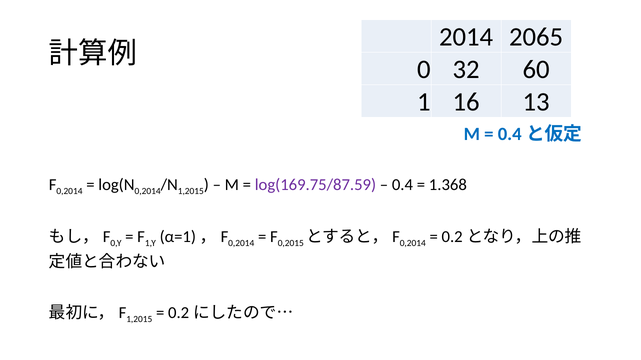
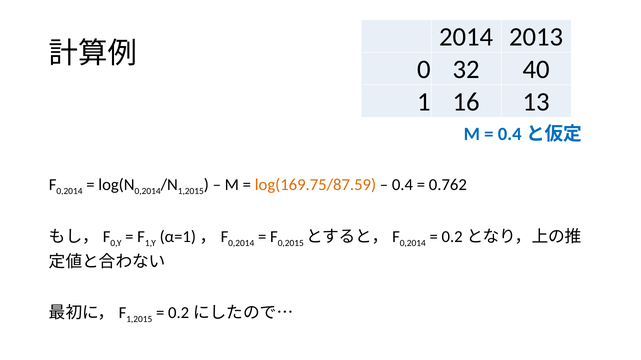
2065: 2065 -> 2013 (536, 37)
60: 60 -> 40 (536, 69)
log(169.75/87.59 colour: purple -> orange (315, 185)
1.368: 1.368 -> 0.762 (448, 185)
